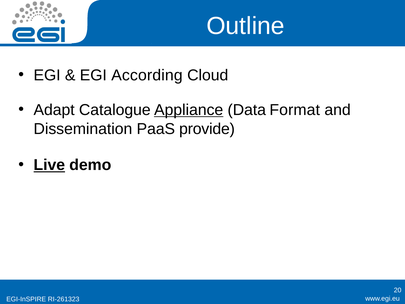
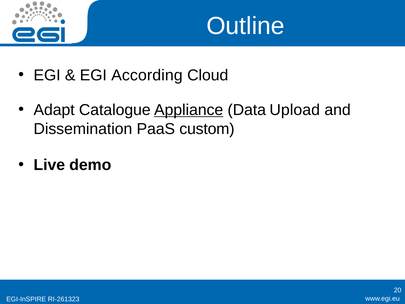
Format: Format -> Upload (295, 110)
provide: provide -> custom (207, 129)
Live underline: present -> none (49, 165)
